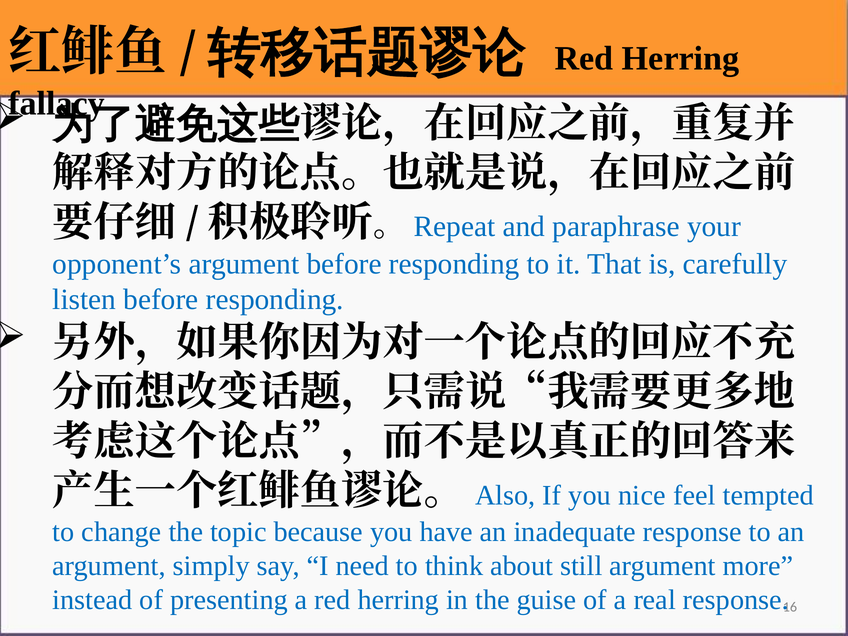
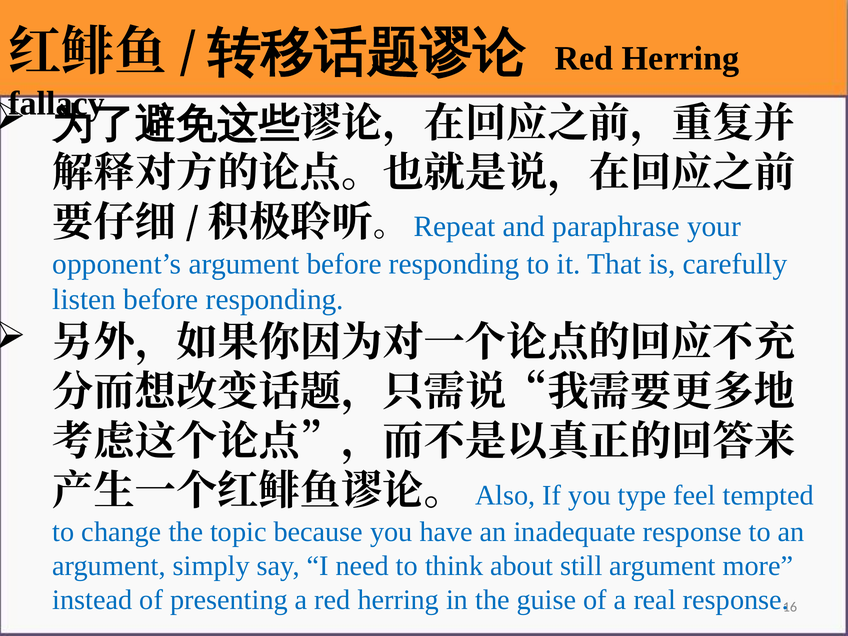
nice: nice -> type (642, 495)
